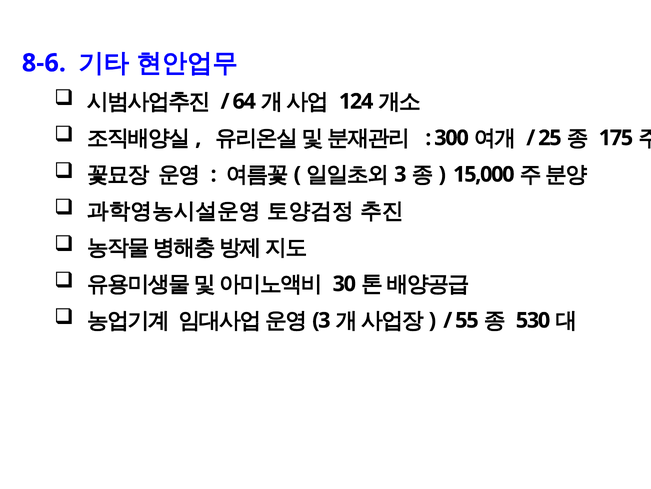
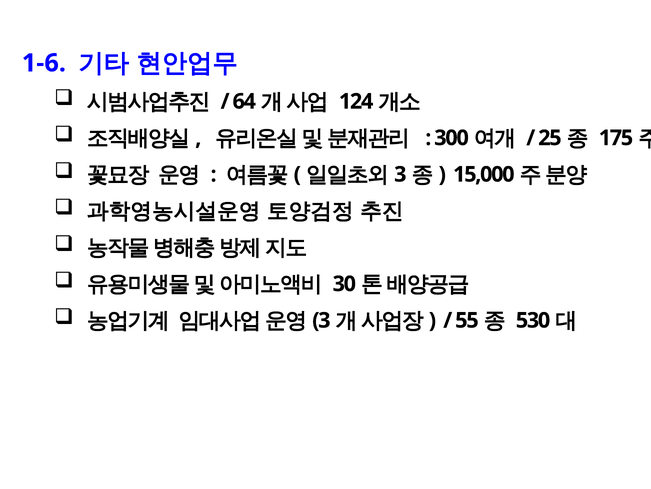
8-6: 8-6 -> 1-6 (44, 63)
